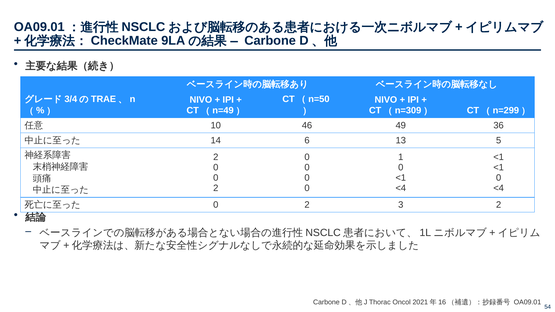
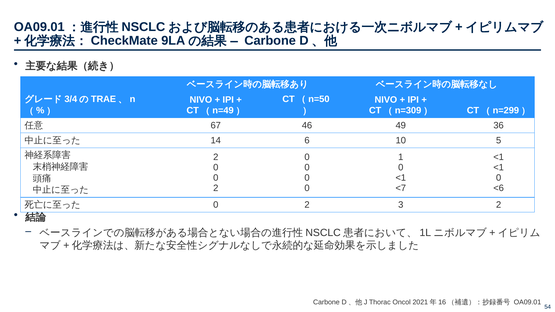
10: 10 -> 67 (216, 126)
13: 13 -> 10 (401, 140)
<4: <4 -> <7 (401, 188)
<4: <4 -> <6 (499, 188)
